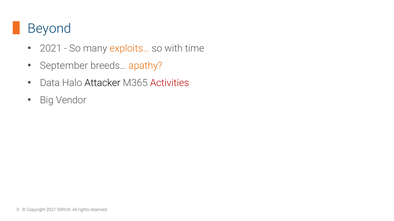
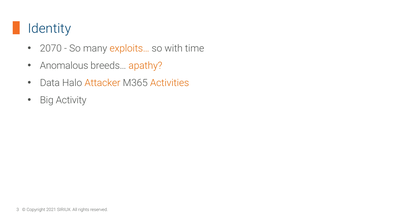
Beyond: Beyond -> Identity (49, 29)
2021: 2021 -> 2070 (51, 49)
September: September -> Anomalous (64, 66)
Attacker colour: black -> orange (102, 83)
Activities colour: red -> orange (170, 83)
Vendor: Vendor -> Activity (71, 100)
